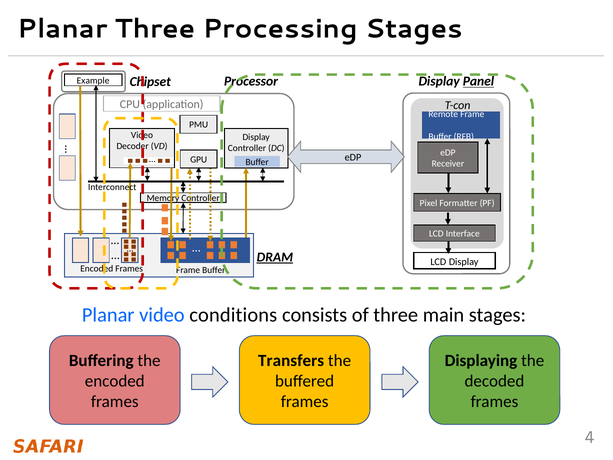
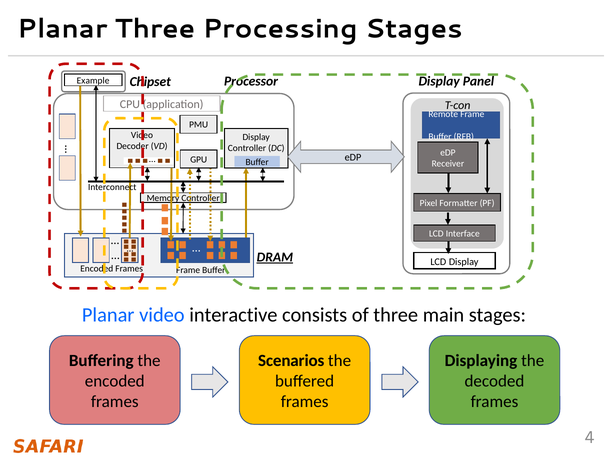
Panel underline: present -> none (478, 81)
conditions: conditions -> interactive (233, 315)
Transfers: Transfers -> Scenarios (291, 361)
